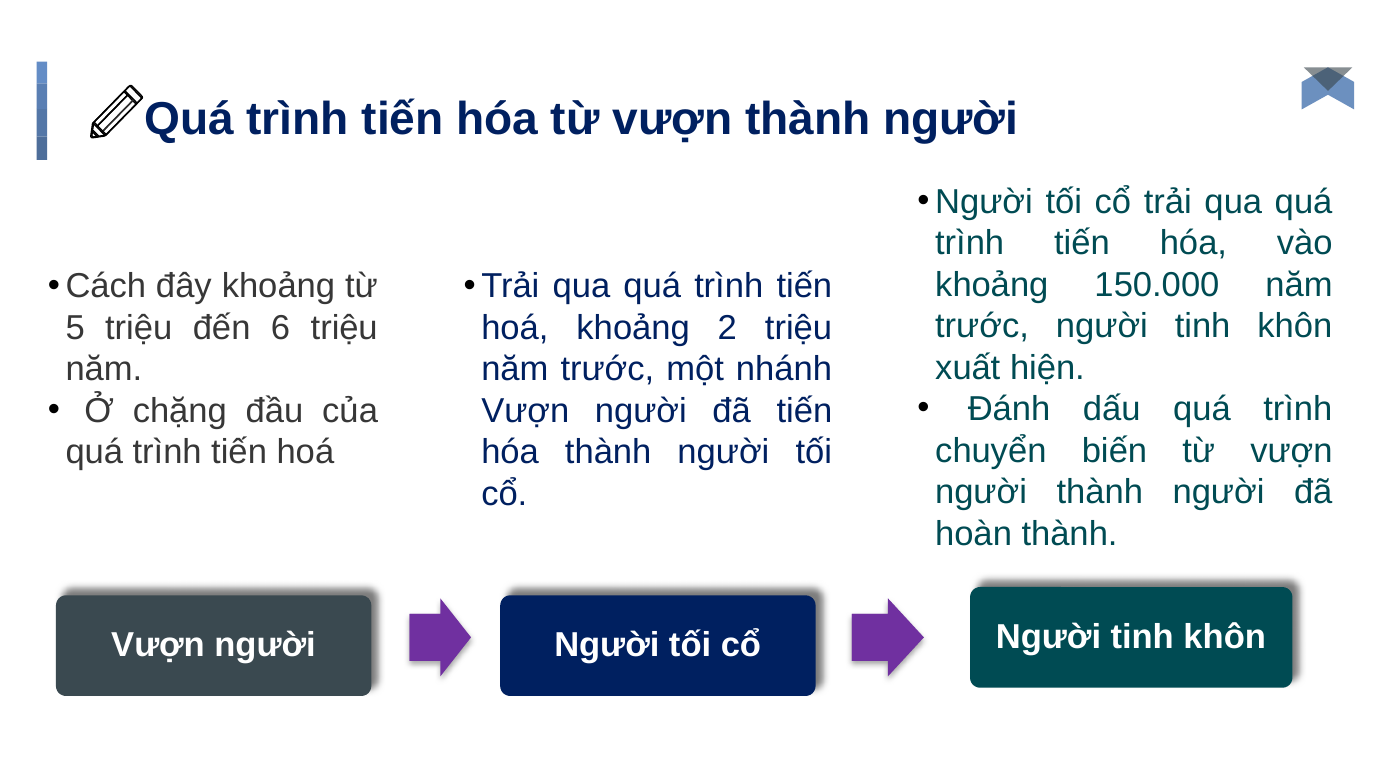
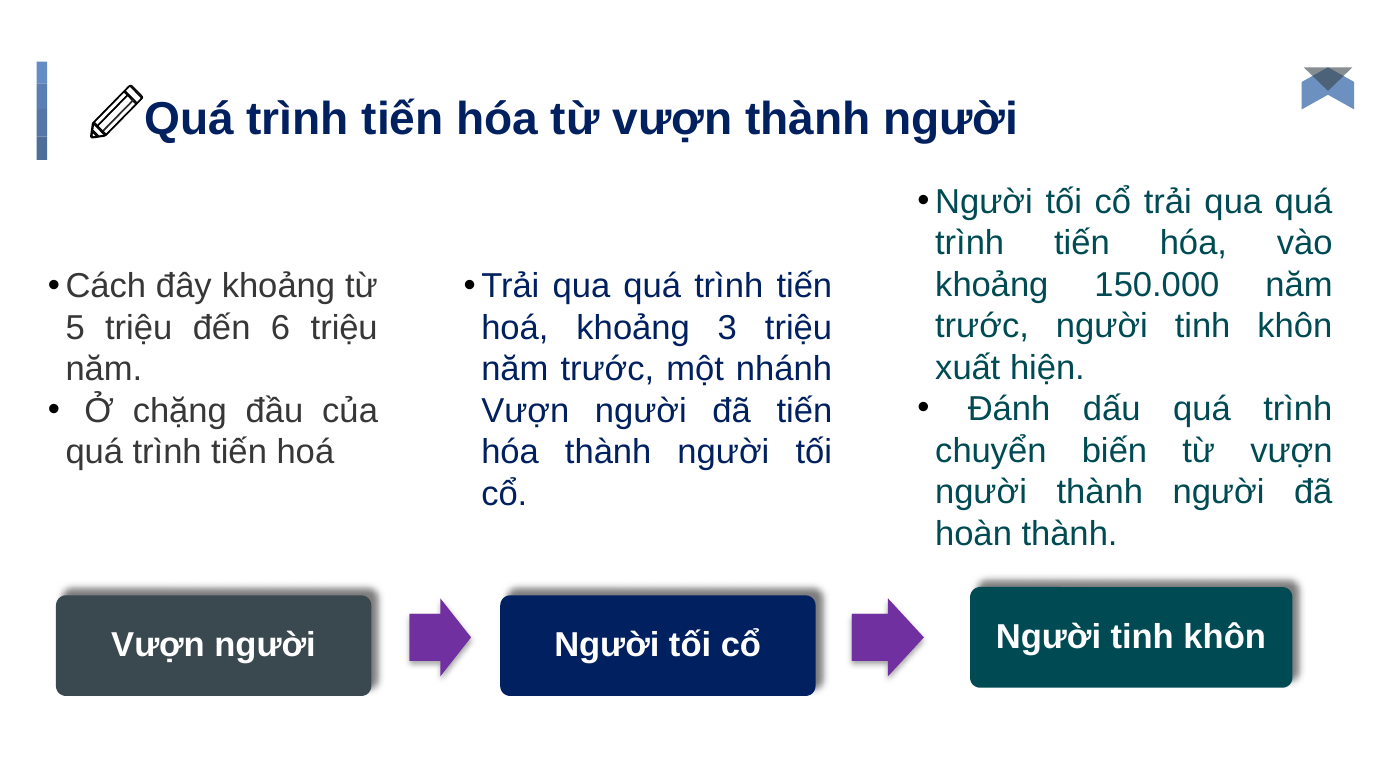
2: 2 -> 3 (727, 328)
